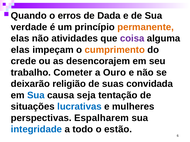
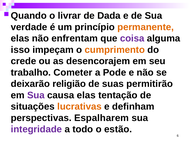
erros: erros -> livrar (69, 16)
atividades: atividades -> enfrentam (75, 39)
elas: elas -> isso (20, 50)
Ouro: Ouro -> Pode (115, 73)
convidada: convidada -> permitirão (150, 84)
Sua colour: blue -> purple (36, 96)
causa seja: seja -> elas (86, 96)
lucrativas colour: blue -> orange (79, 107)
mulheres: mulheres -> definham (133, 107)
integridade colour: blue -> purple (36, 130)
